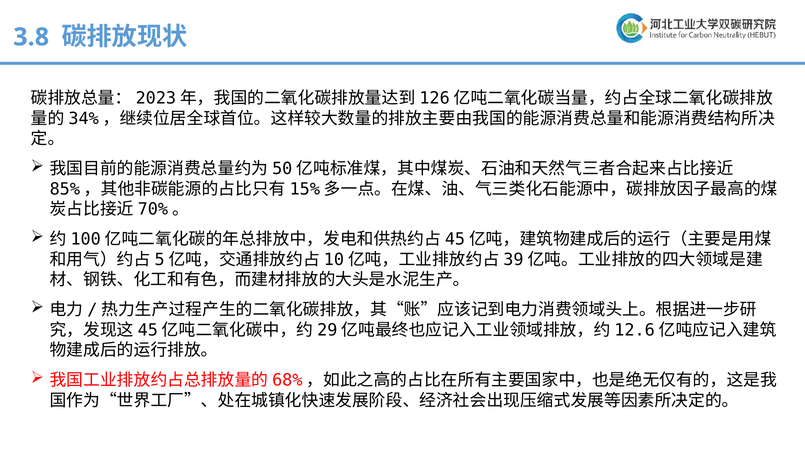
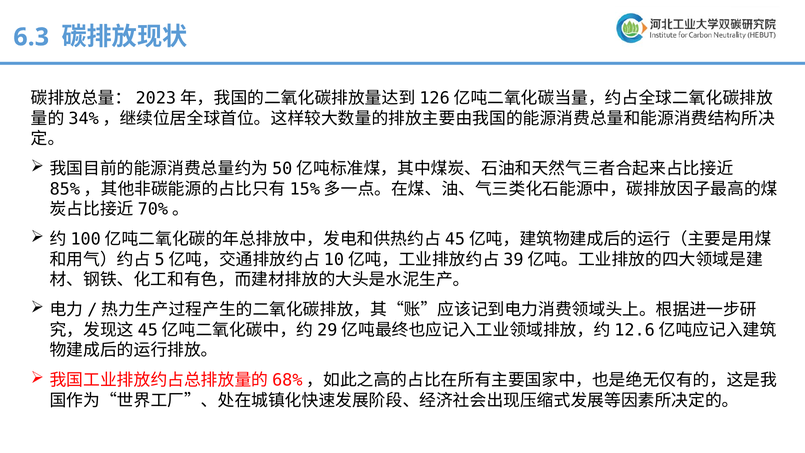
3.8: 3.8 -> 6.3 (31, 37)
